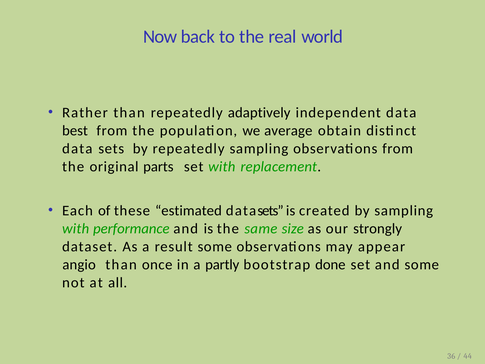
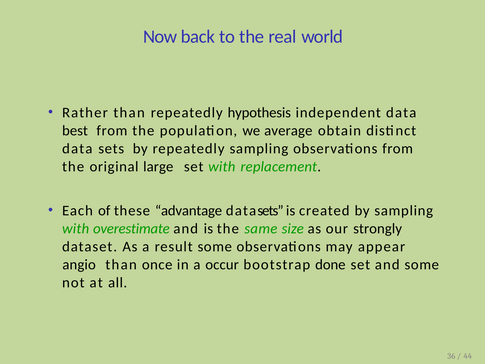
adaptively: adaptively -> hypothesis (259, 113)
parts: parts -> large (158, 167)
estimated: estimated -> advantage (189, 211)
performance: performance -> overestimate (131, 229)
partly: partly -> occur (222, 265)
